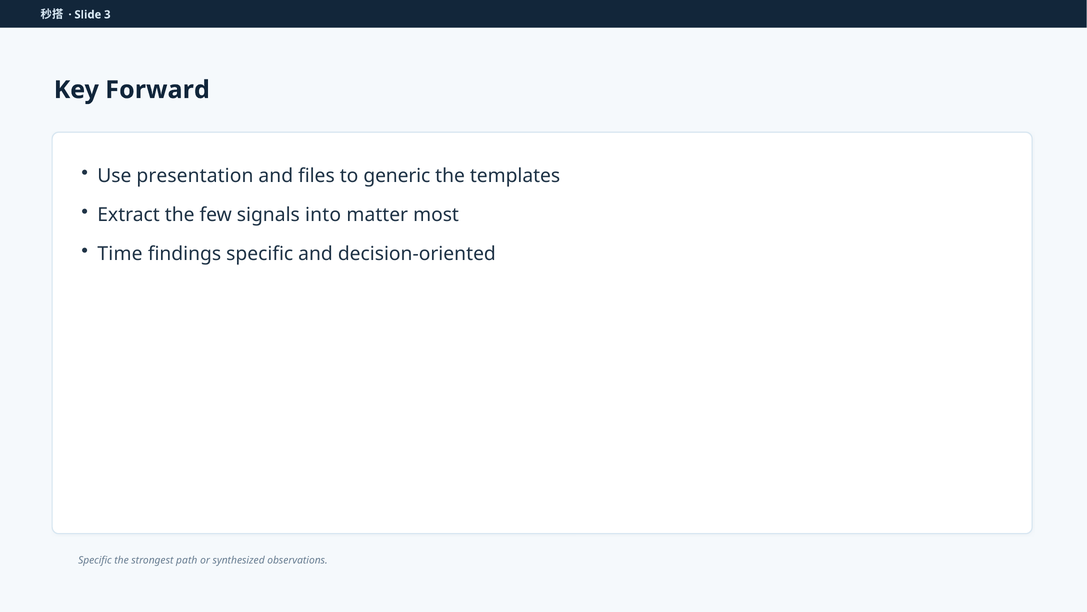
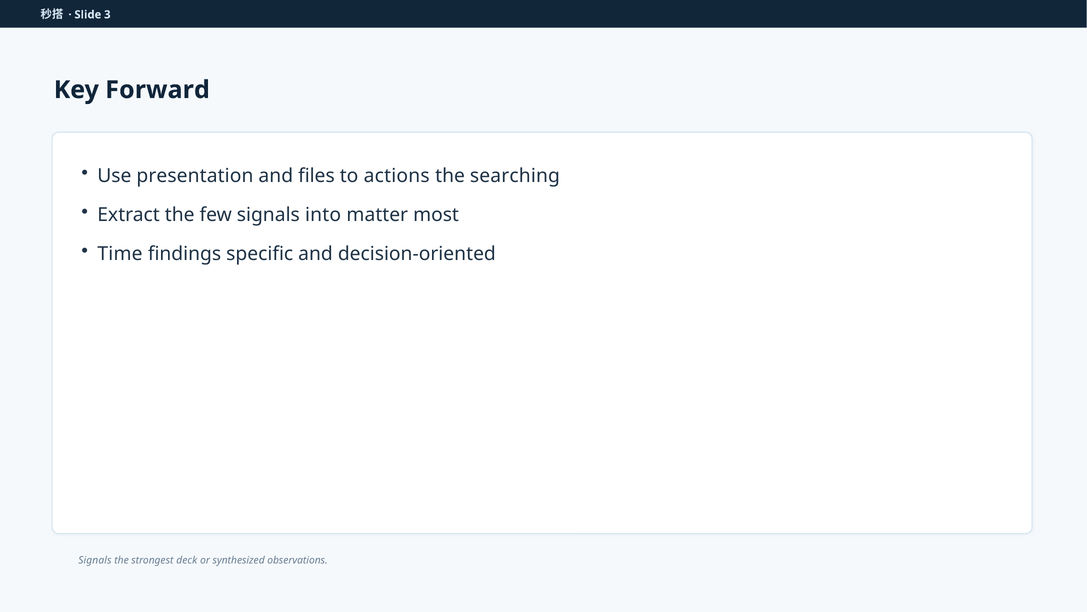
generic: generic -> actions (397, 176)
templates: templates -> searching (515, 176)
Specific: Specific -> Signals (95, 560)
path: path -> deck (187, 560)
